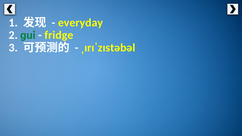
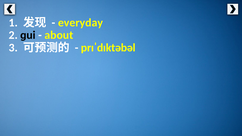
ɡui colour: green -> black (28, 35)
fridge: fridge -> about (59, 35)
ˌɪrɪˈzɪstəbəl: ˌɪrɪˈzɪstəbəl -> prɪˈdɪktəbəl (108, 48)
